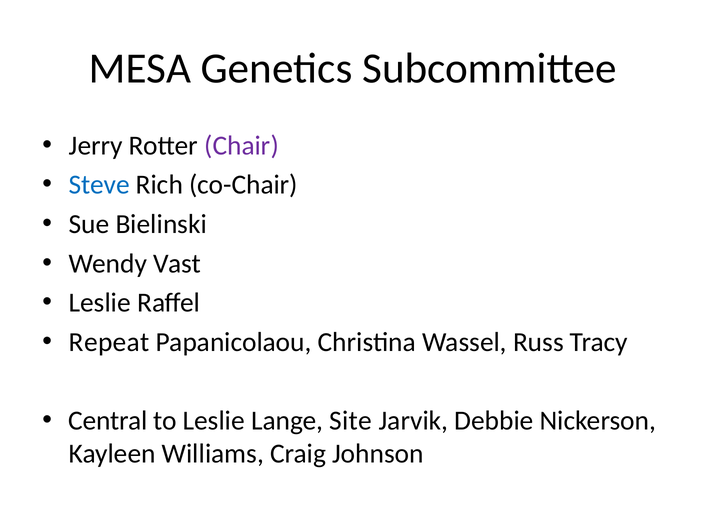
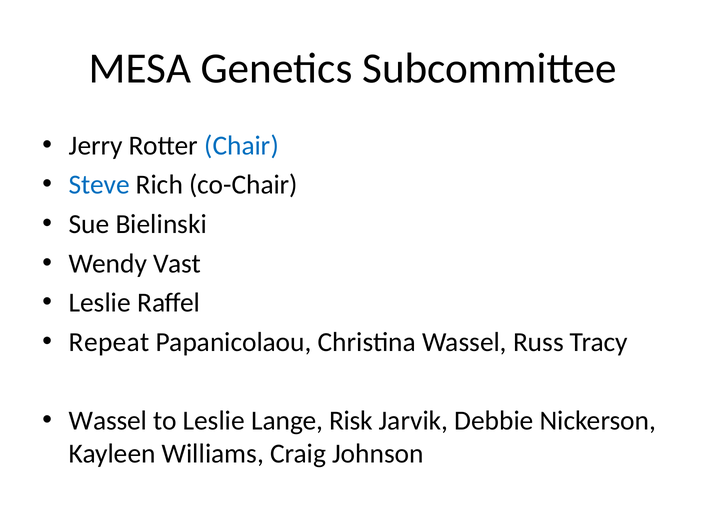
Chair colour: purple -> blue (242, 145)
Central: Central -> Wassel (108, 420)
Site: Site -> Risk (351, 420)
